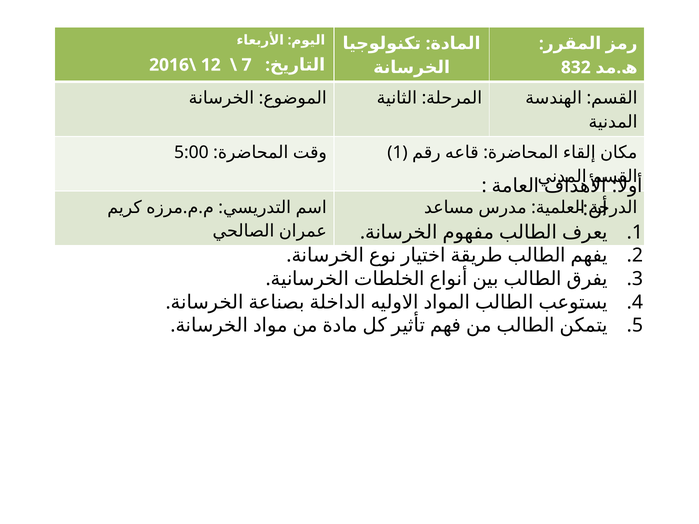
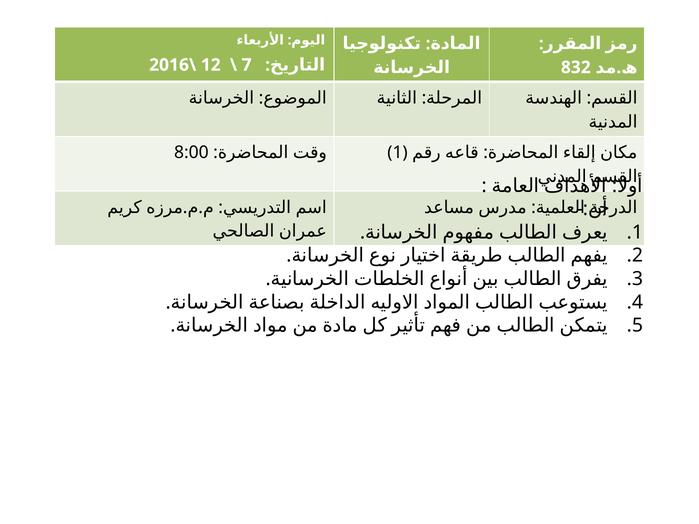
5:00: 5:00 -> 8:00 (191, 153)
